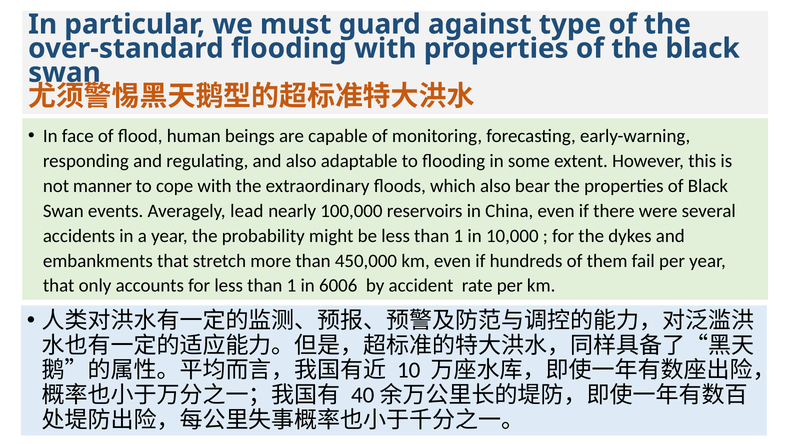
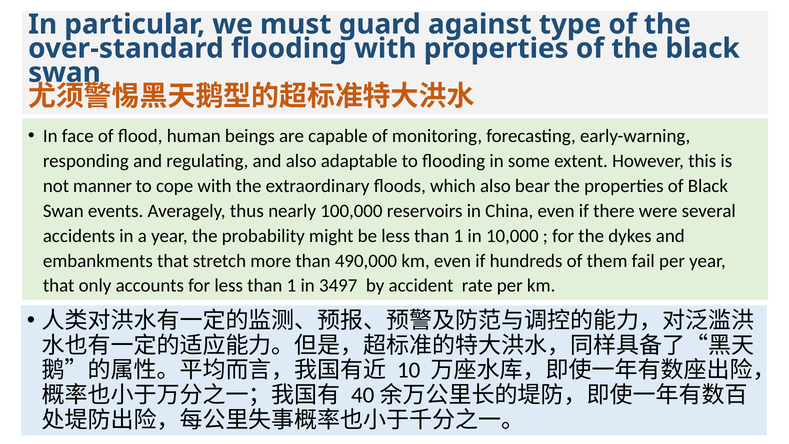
lead: lead -> thus (247, 211)
450,000: 450,000 -> 490,000 (366, 261)
6006: 6006 -> 3497 (338, 286)
